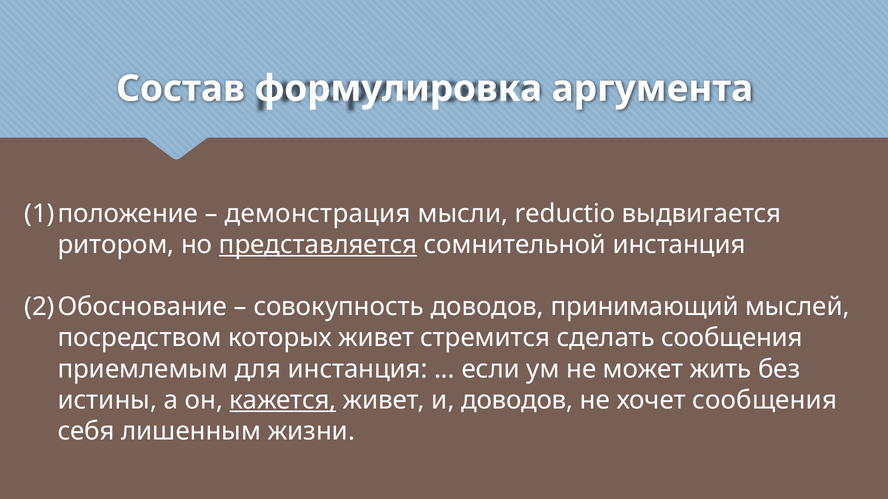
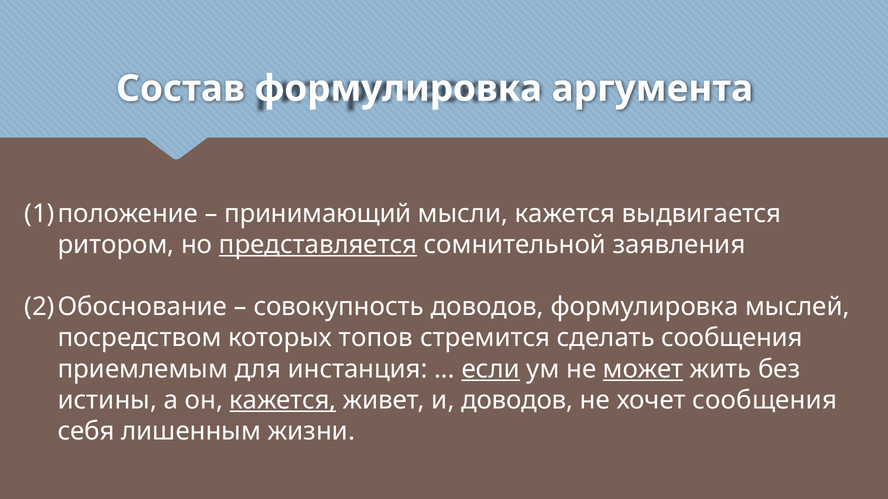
демонстрация: демонстрация -> принимающий (318, 214)
мысли reductio: reductio -> кажется (565, 214)
сомнительной инстанция: инстанция -> заявления (679, 245)
доводов принимающий: принимающий -> формулировка (645, 307)
которых живет: живет -> топов (376, 338)
если underline: none -> present (491, 369)
может underline: none -> present (643, 369)
